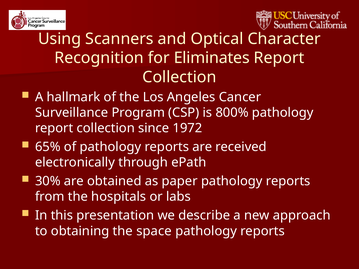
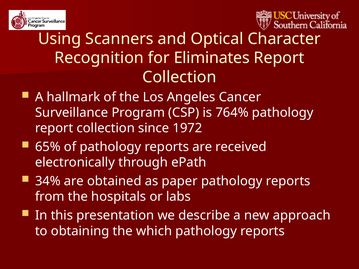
800%: 800% -> 764% (232, 113)
30%: 30% -> 34% (48, 181)
space: space -> which (154, 231)
